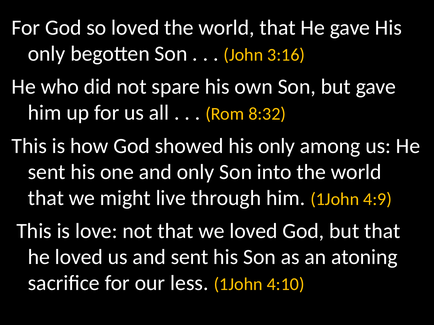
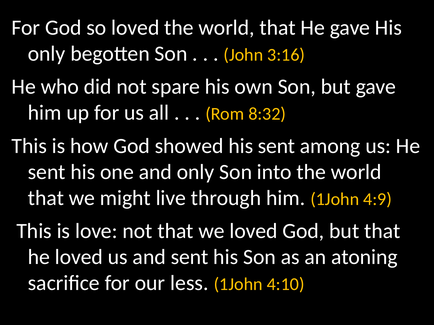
showed his only: only -> sent (277, 146)
